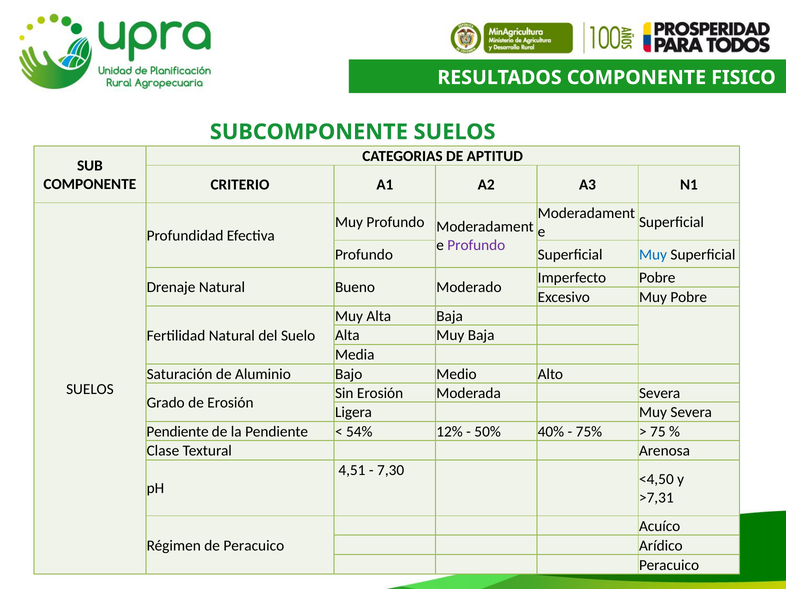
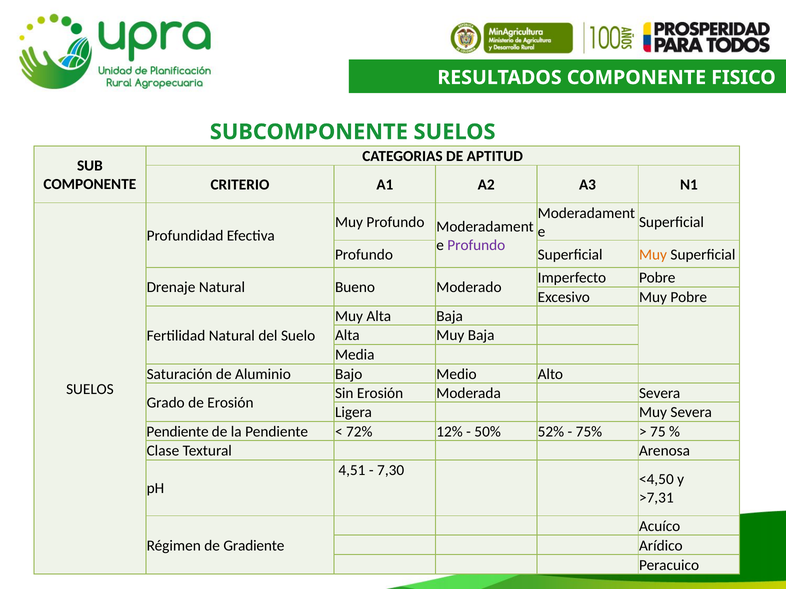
Muy colour: blue -> orange (653, 255)
54%: 54% -> 72% (359, 432)
40%: 40% -> 52% (551, 432)
de Peracuico: Peracuico -> Gradiente (254, 546)
